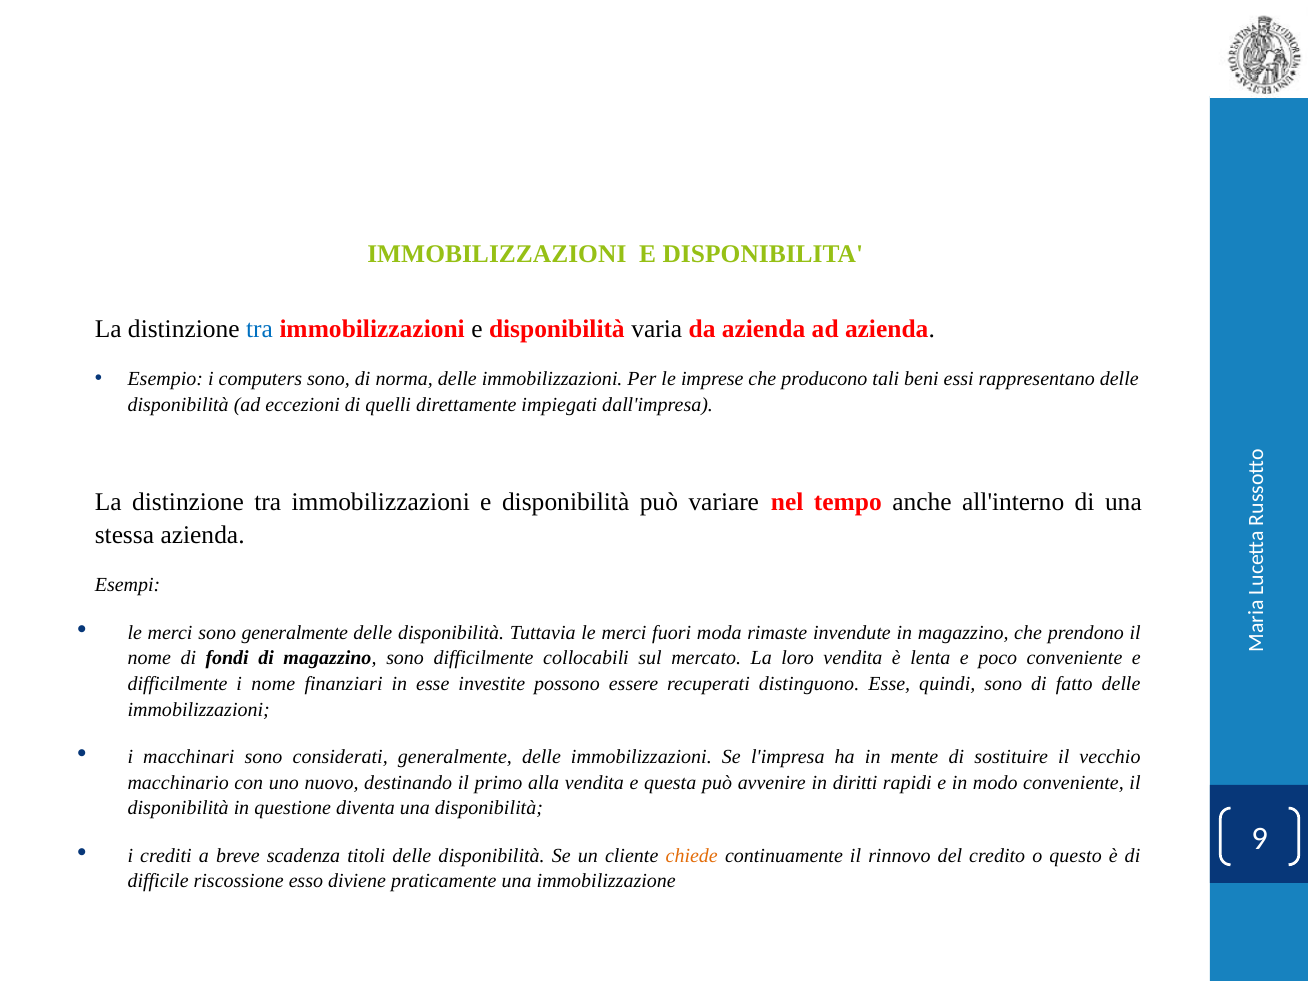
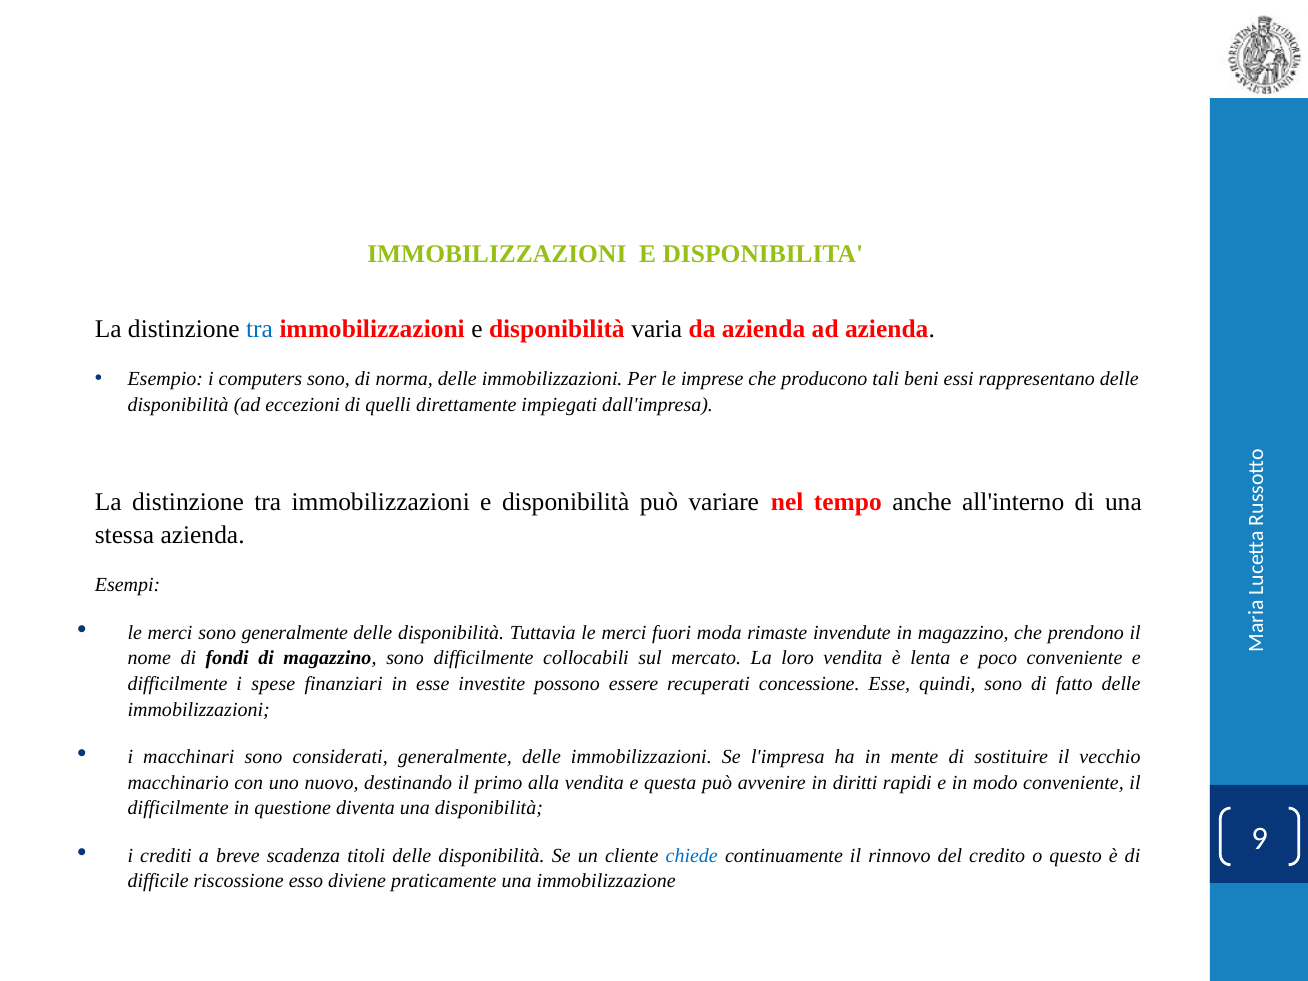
i nome: nome -> spese (273, 684)
distinguono: distinguono -> concessione (809, 684)
disponibilità: disponibilità -> difficilmente (178, 808)
chiede colour: orange -> blue (692, 856)
